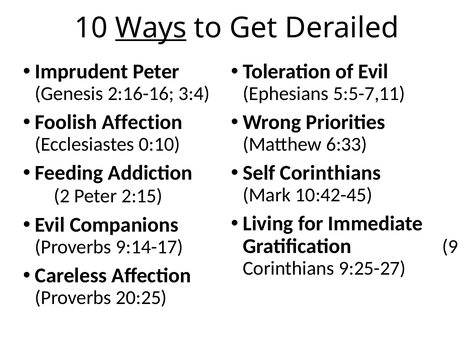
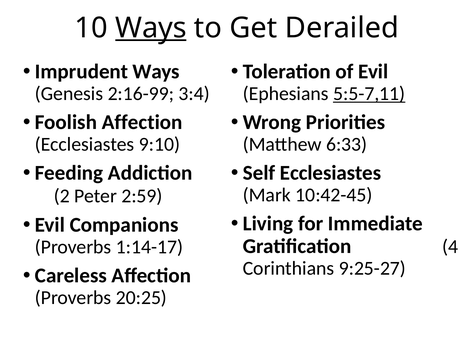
Imprudent Peter: Peter -> Ways (156, 72)
2:16-16: 2:16-16 -> 2:16-99 (141, 94)
5:5-7,11 underline: none -> present (369, 94)
0:10: 0:10 -> 9:10 (159, 145)
Self Corinthians: Corinthians -> Ecclesiastes (331, 173)
2:15: 2:15 -> 2:59 (142, 196)
9: 9 -> 4 (450, 247)
9:14-17: 9:14-17 -> 1:14-17 (149, 247)
